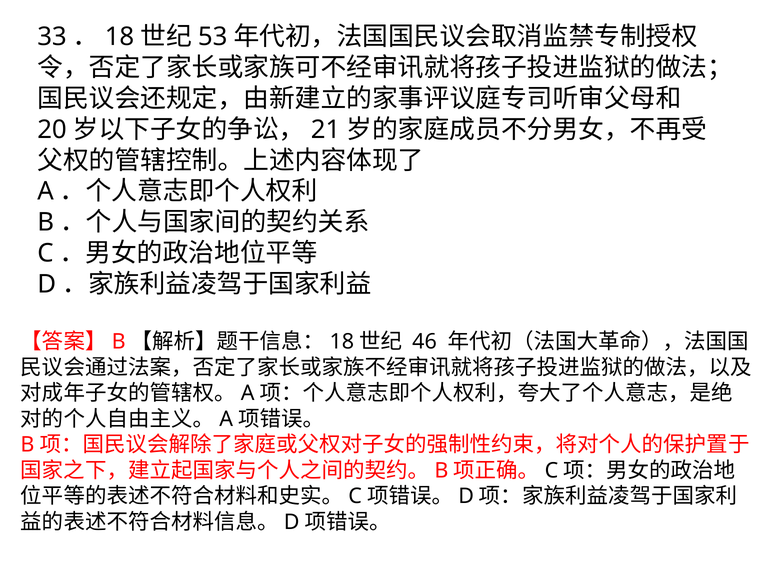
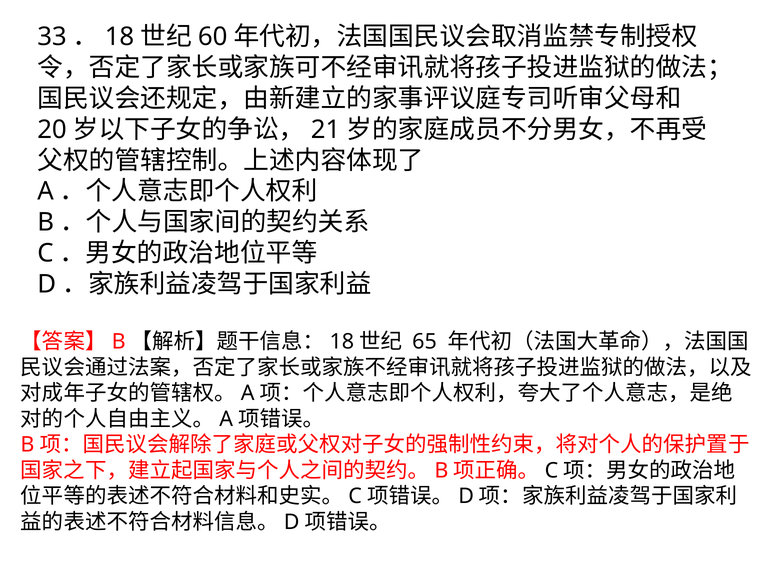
53: 53 -> 60 (213, 37)
46: 46 -> 65 (425, 342)
